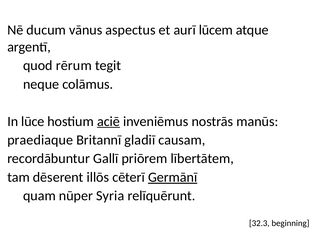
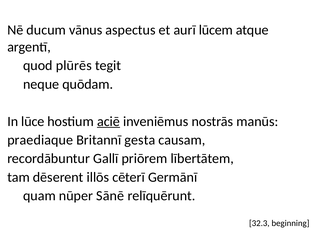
rērum: rērum -> plūrēs (74, 66)
colāmus: colāmus -> quōdam (88, 84)
gladiī: gladiī -> gesta (140, 140)
Germānī underline: present -> none (173, 177)
Syria: Syria -> Sānē (110, 196)
